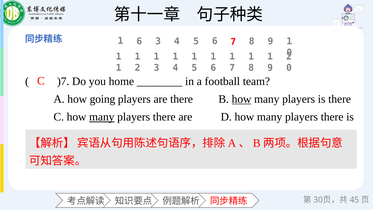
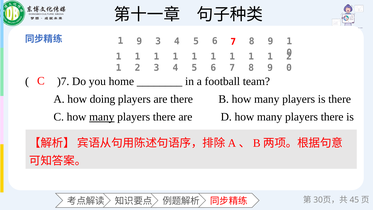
6: 6 -> 9 (139, 41)
going: going -> doing (102, 99)
how underline: present -> none (242, 99)
